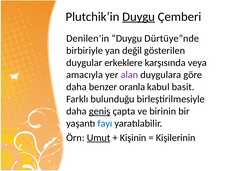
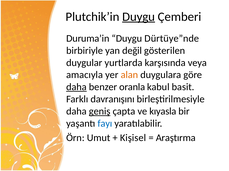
Denilen’in: Denilen’in -> Duruma’in (88, 39)
erkeklere: erkeklere -> yurtlarda (123, 63)
alan colour: purple -> orange (129, 75)
daha underline: none -> present (76, 87)
bulunduğu: bulunduğu -> davranışını (113, 100)
birinin: birinin -> kıyasla (163, 112)
Umut underline: present -> none (99, 138)
Kişinin: Kişinin -> Kişisel (133, 138)
Kişilerinin: Kişilerinin -> Araştırma (176, 138)
